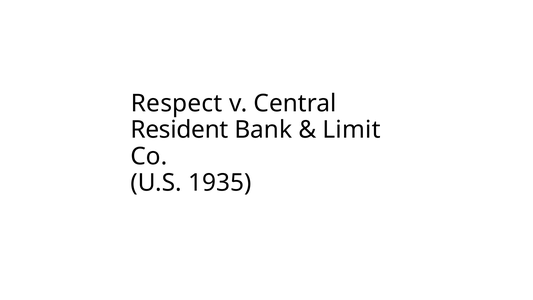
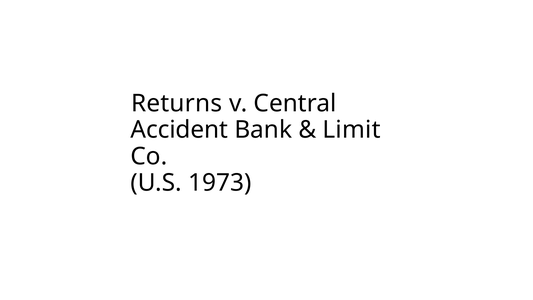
Respect: Respect -> Returns (177, 103)
Resident: Resident -> Accident (179, 130)
1935: 1935 -> 1973 (220, 183)
